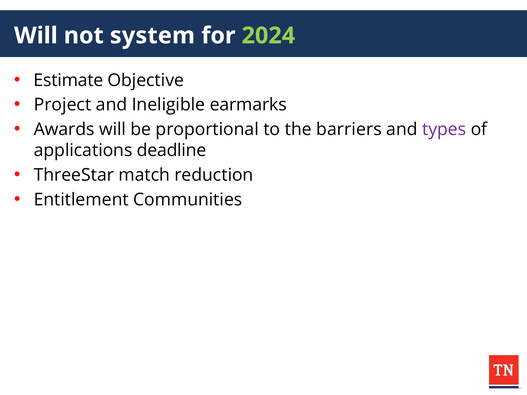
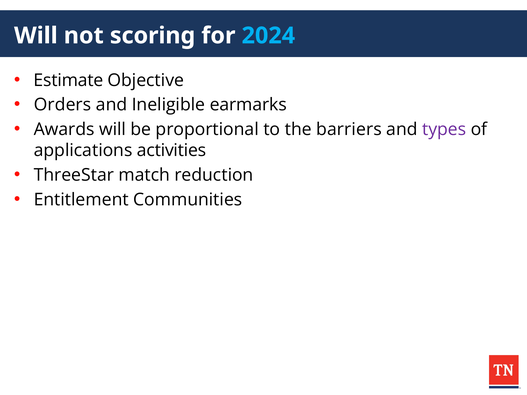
system: system -> scoring (153, 36)
2024 colour: light green -> light blue (268, 36)
Project: Project -> Orders (63, 105)
deadline: deadline -> activities (172, 151)
